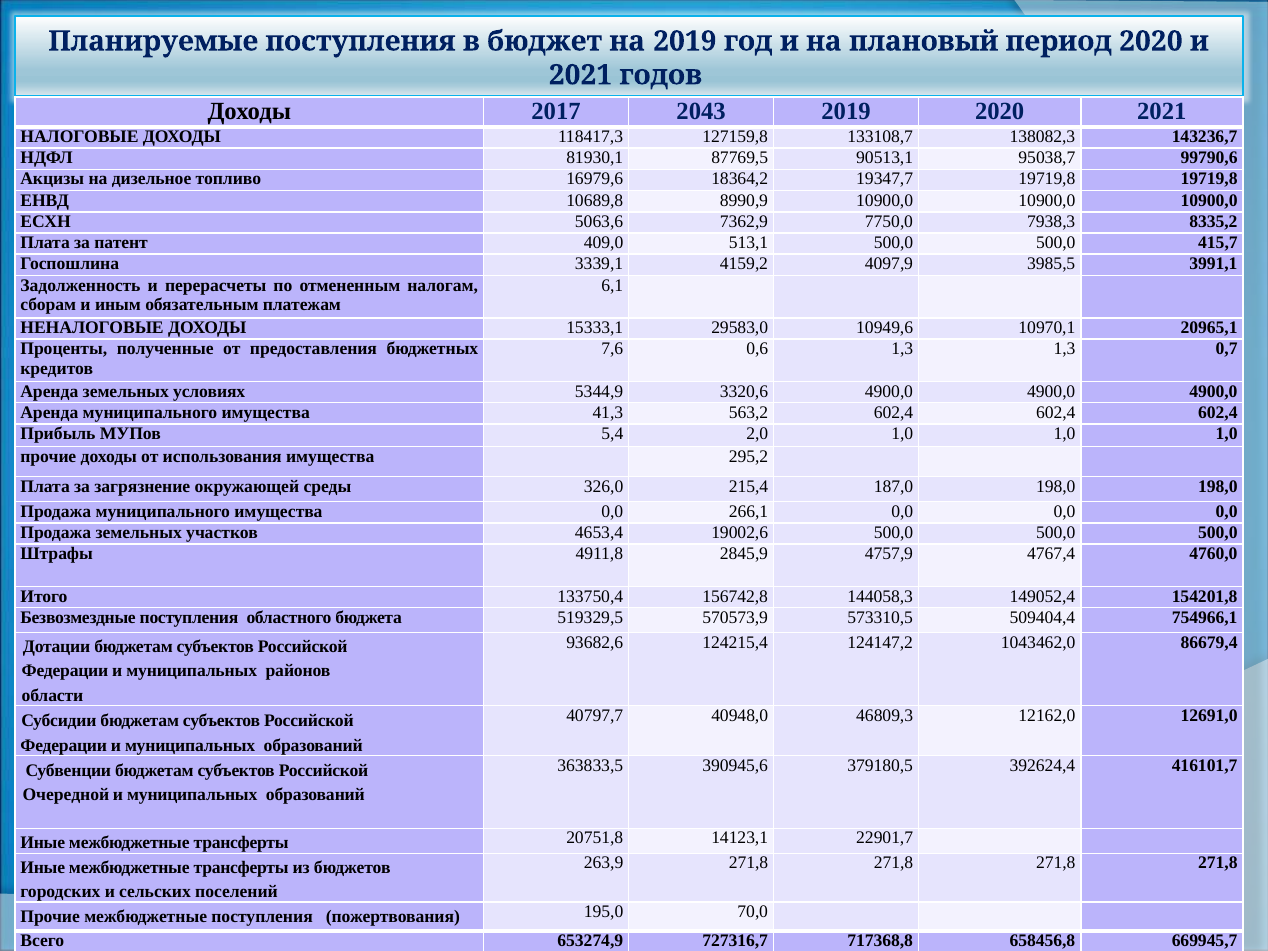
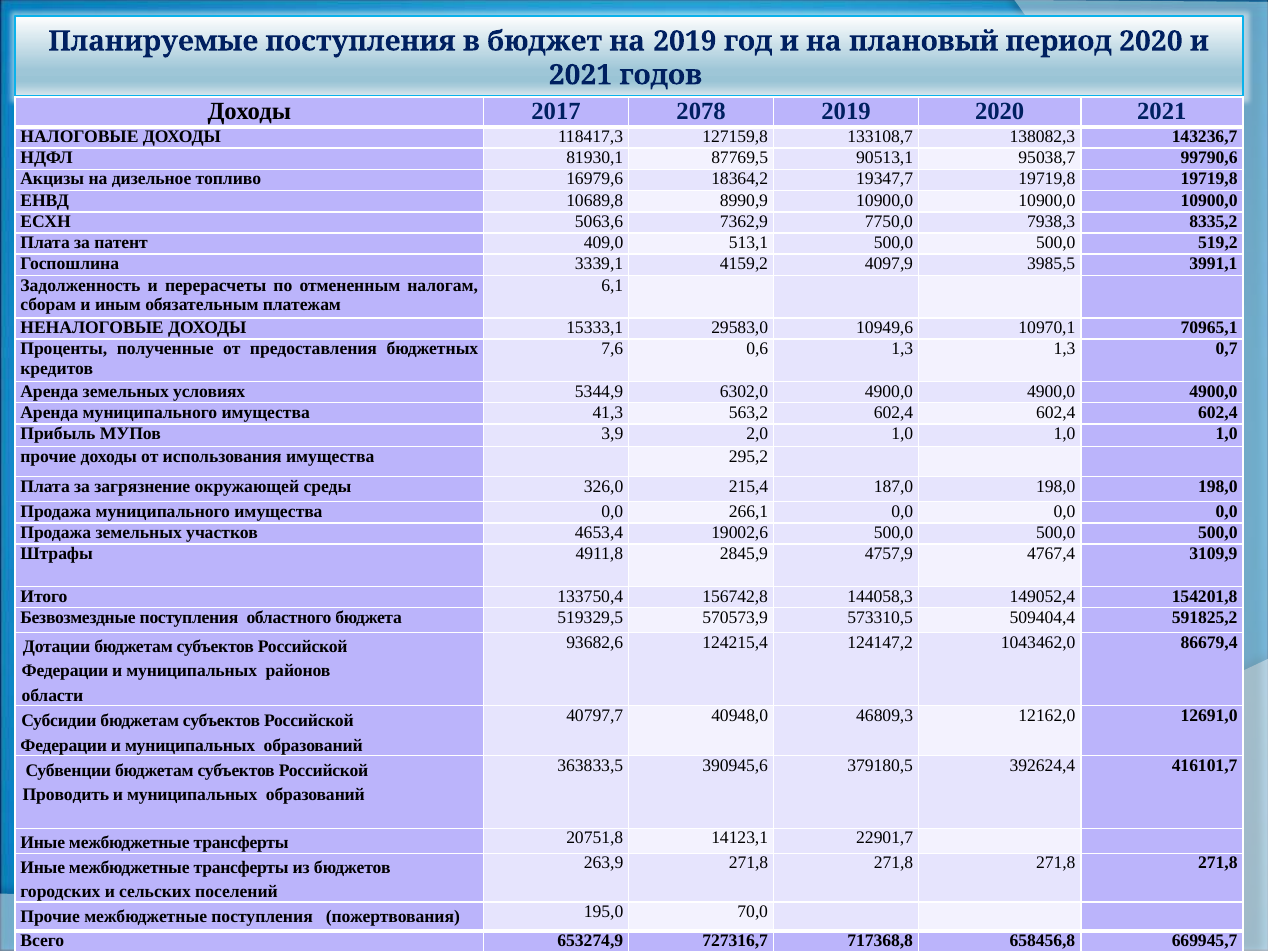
2043: 2043 -> 2078 (701, 111)
415,7: 415,7 -> 519,2 (1218, 243)
20965,1: 20965,1 -> 70965,1 (1209, 328)
3320,6: 3320,6 -> 6302,0 (744, 391)
5,4: 5,4 -> 3,9 (612, 434)
4760,0: 4760,0 -> 3109,9 (1213, 554)
754966,1: 754966,1 -> 591825,2 (1205, 617)
Очередной: Очередной -> Проводить (66, 795)
